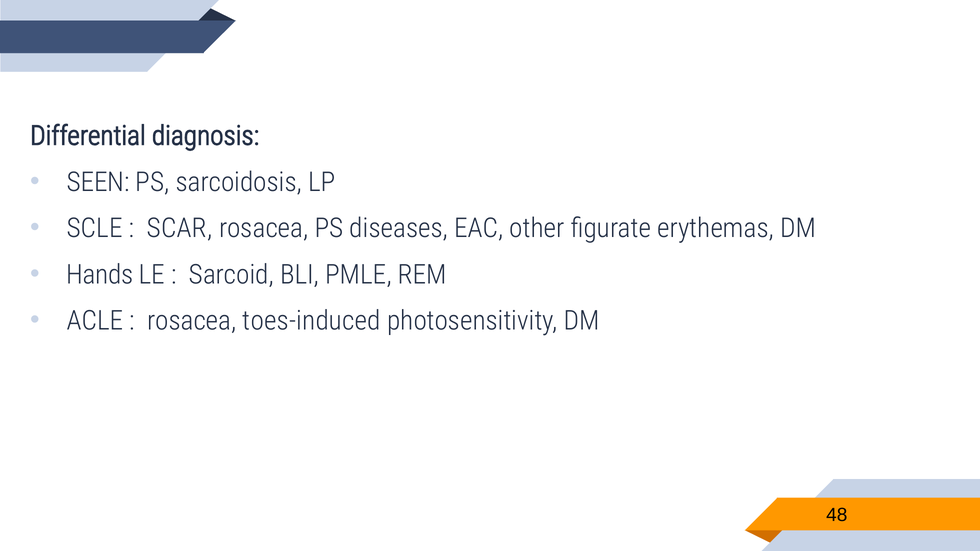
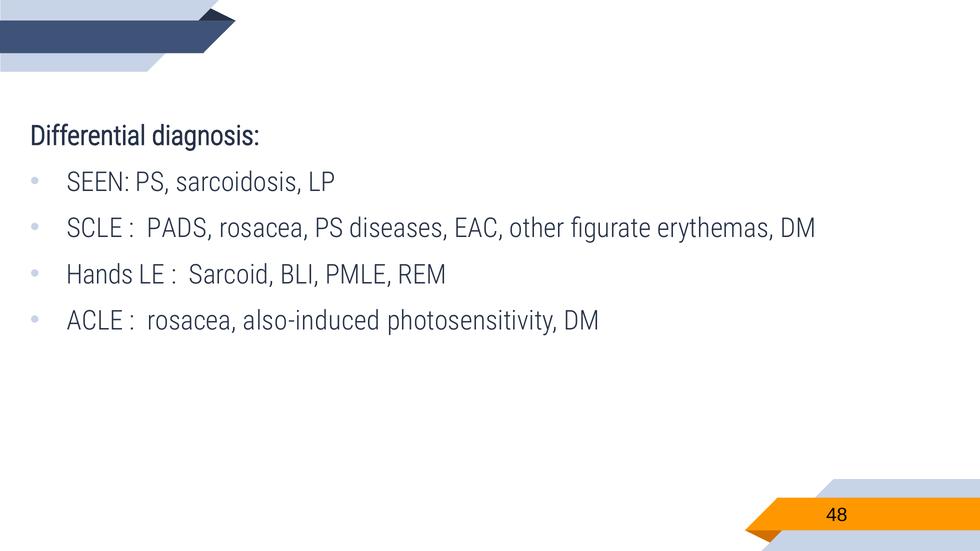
SCAR: SCAR -> PADS (180, 228)
toes-induced: toes-induced -> also-induced (312, 321)
